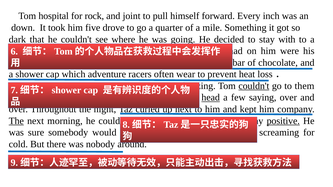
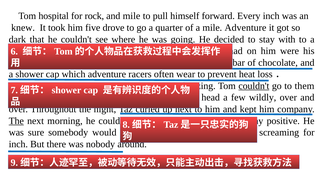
and joint: joint -> mile (132, 16)
down: down -> knew (23, 28)
mile Something: Something -> Adventure (245, 28)
head underline: present -> none (211, 98)
saying: saying -> wildly (263, 98)
positive underline: present -> none (283, 121)
cold: cold -> inch (18, 144)
